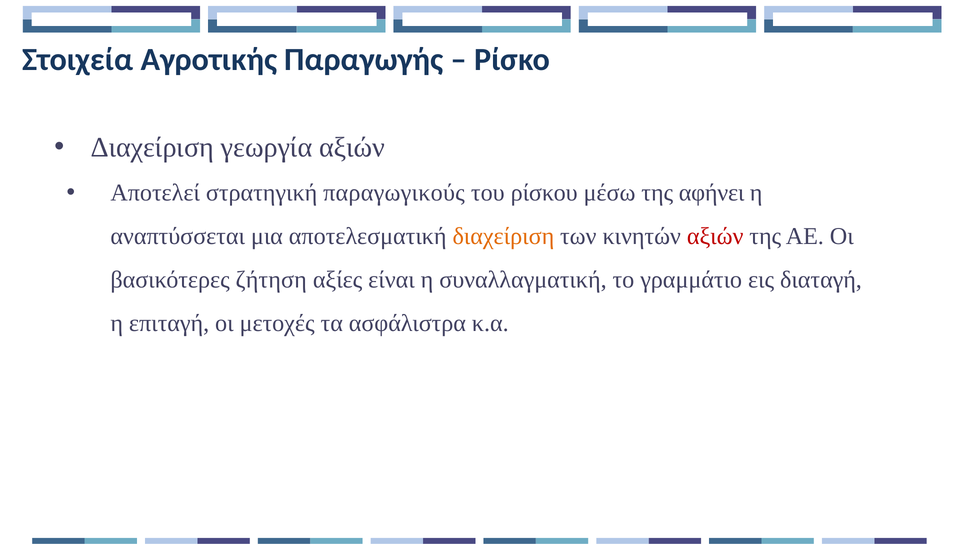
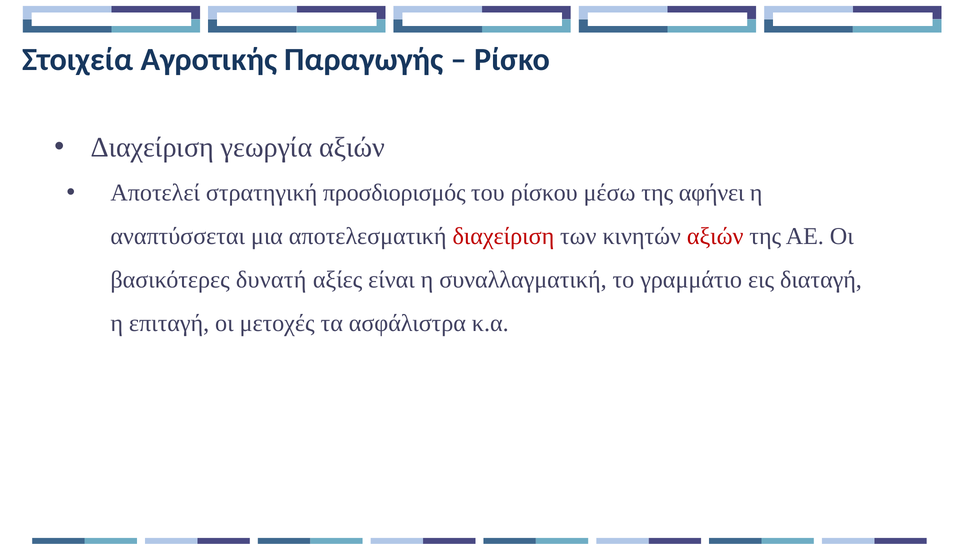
παραγωγικούς: παραγωγικούς -> προσδιορισμός (394, 193)
διαχείριση colour: orange -> red (503, 236)
ζήτηση: ζήτηση -> δυνατή (271, 280)
